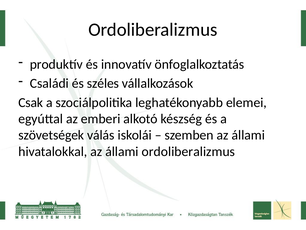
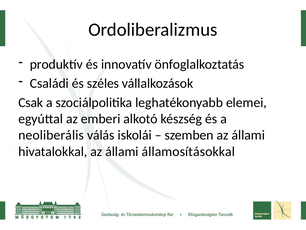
szövetségek: szövetségek -> neoliberális (51, 135)
állami ordoliberalizmus: ordoliberalizmus -> államosításokkal (188, 151)
